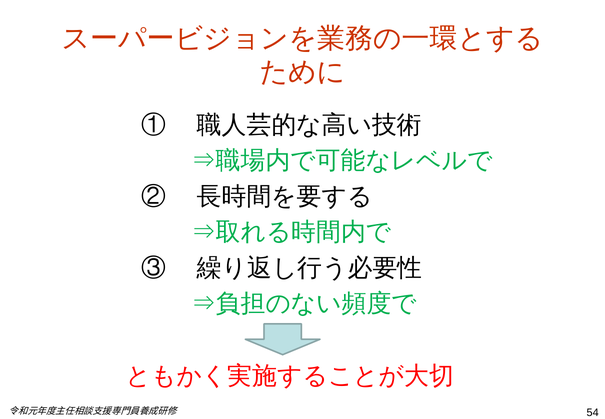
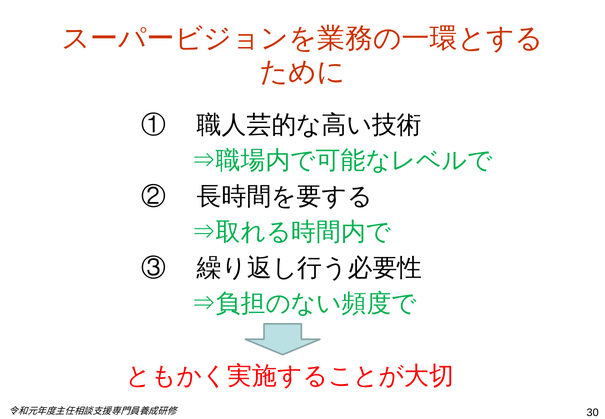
54: 54 -> 30 (593, 413)
